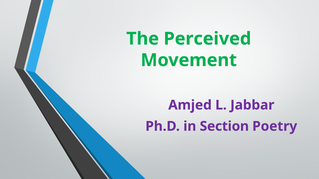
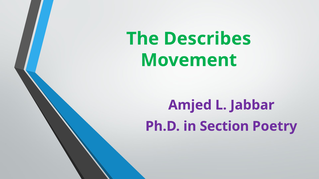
Perceived: Perceived -> Describes (207, 39)
